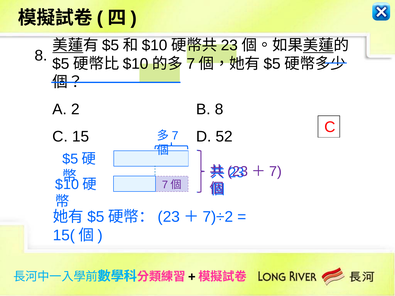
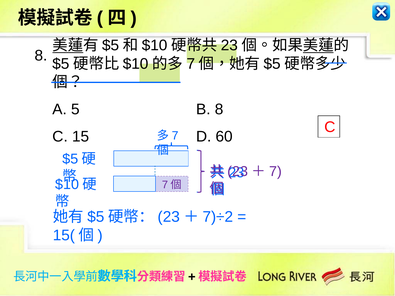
2: 2 -> 5 (75, 109)
52: 52 -> 60 (224, 137)
